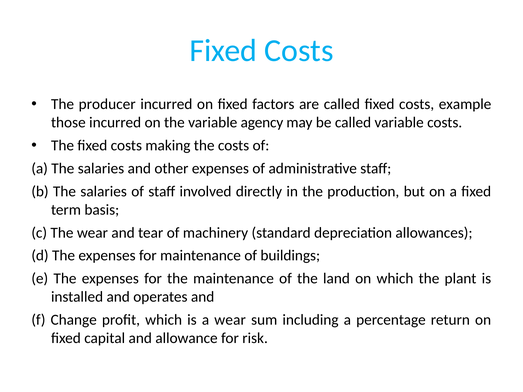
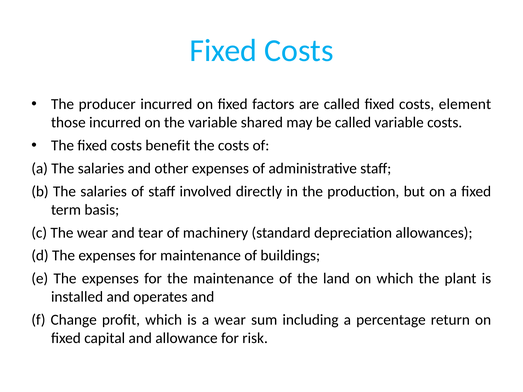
example: example -> element (465, 104)
agency: agency -> shared (262, 123)
making: making -> benefit (168, 146)
